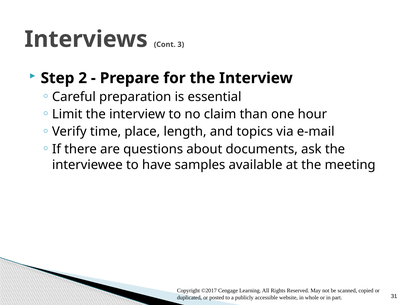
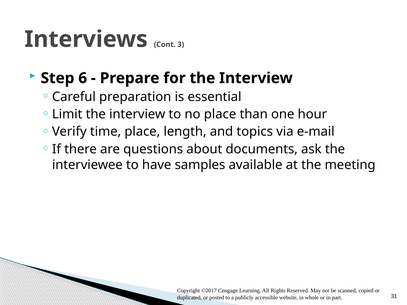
2: 2 -> 6 (83, 78)
no claim: claim -> place (220, 114)
